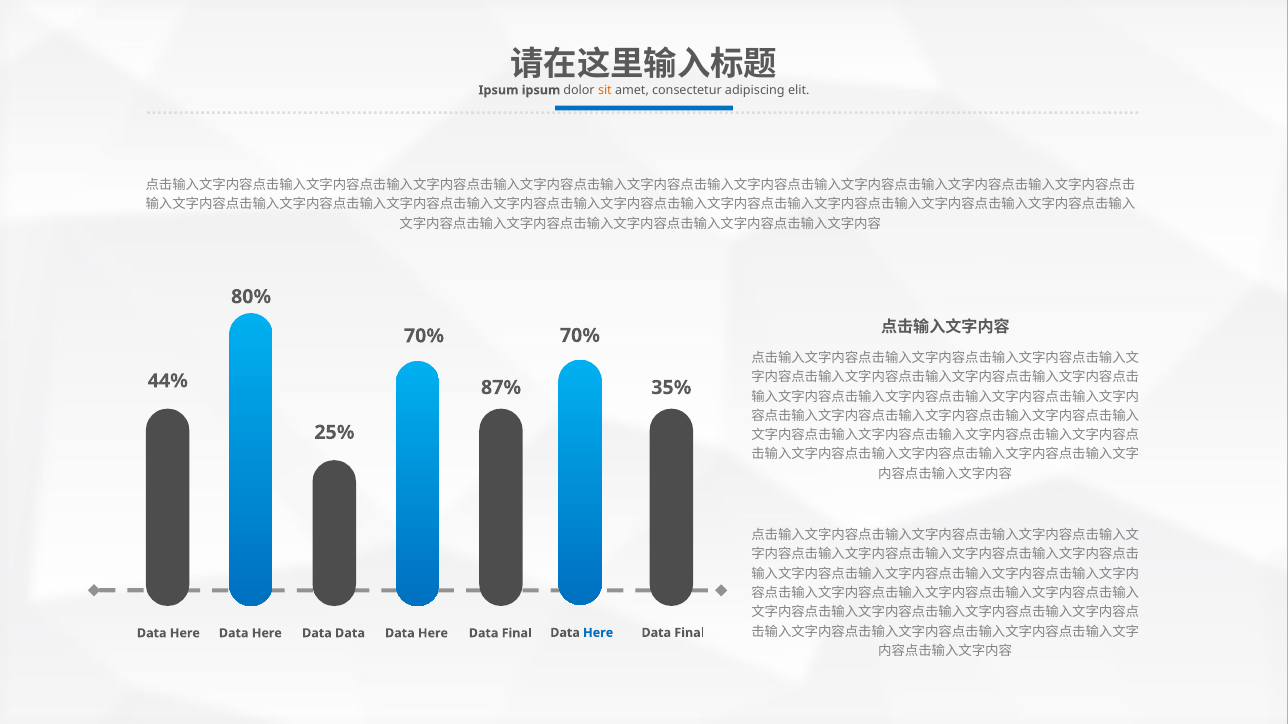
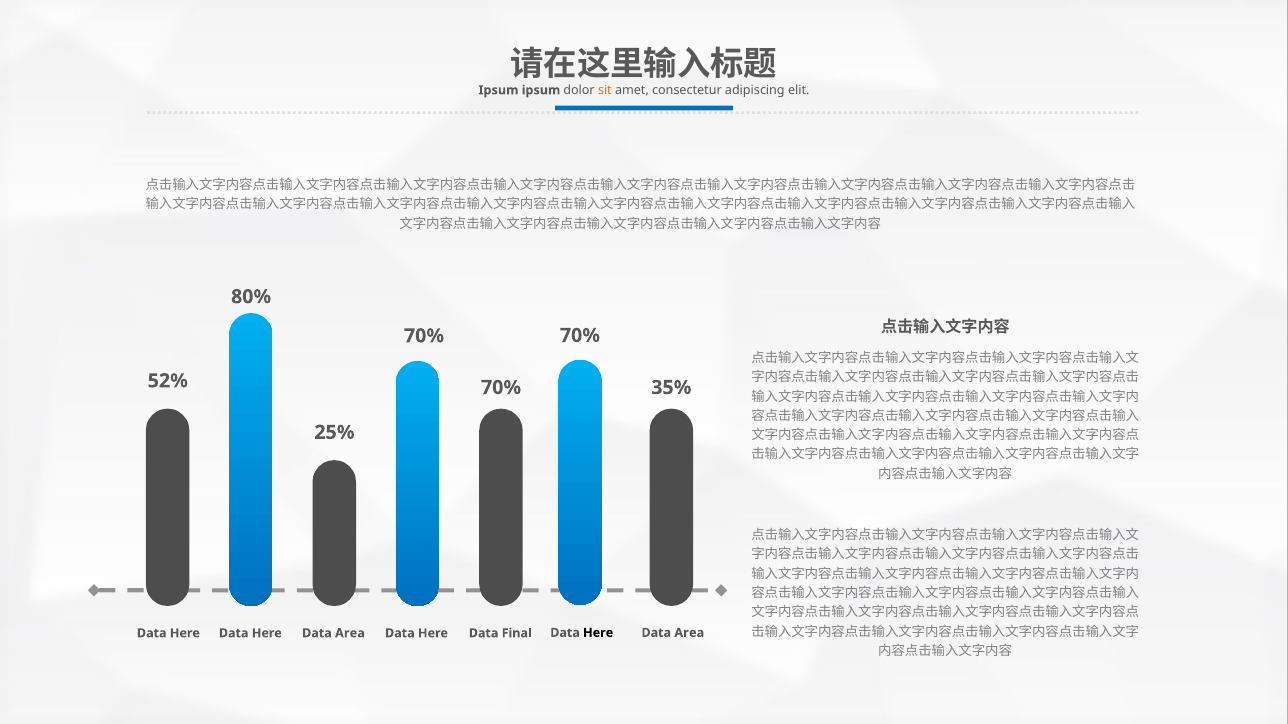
44%: 44% -> 52% (168, 381)
87%: 87% -> 70% (501, 388)
Here colour: blue -> black (598, 633)
Final: Final -> Area (689, 633)
Here Data Data: Data -> Area (350, 634)
